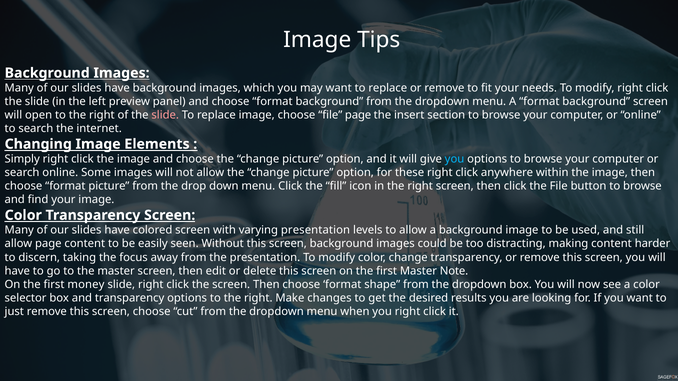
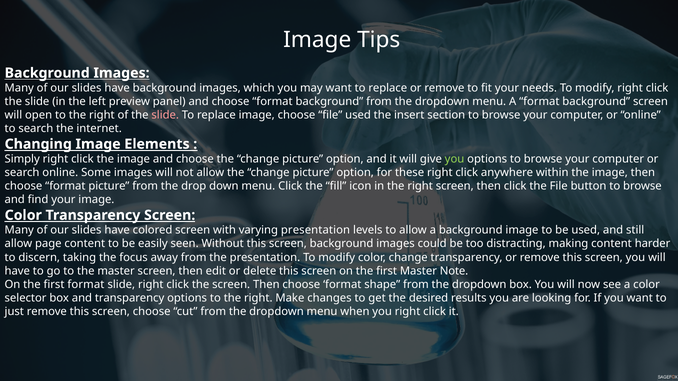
file page: page -> used (358, 115)
you colour: light blue -> light green (455, 159)
first money: money -> format (86, 285)
